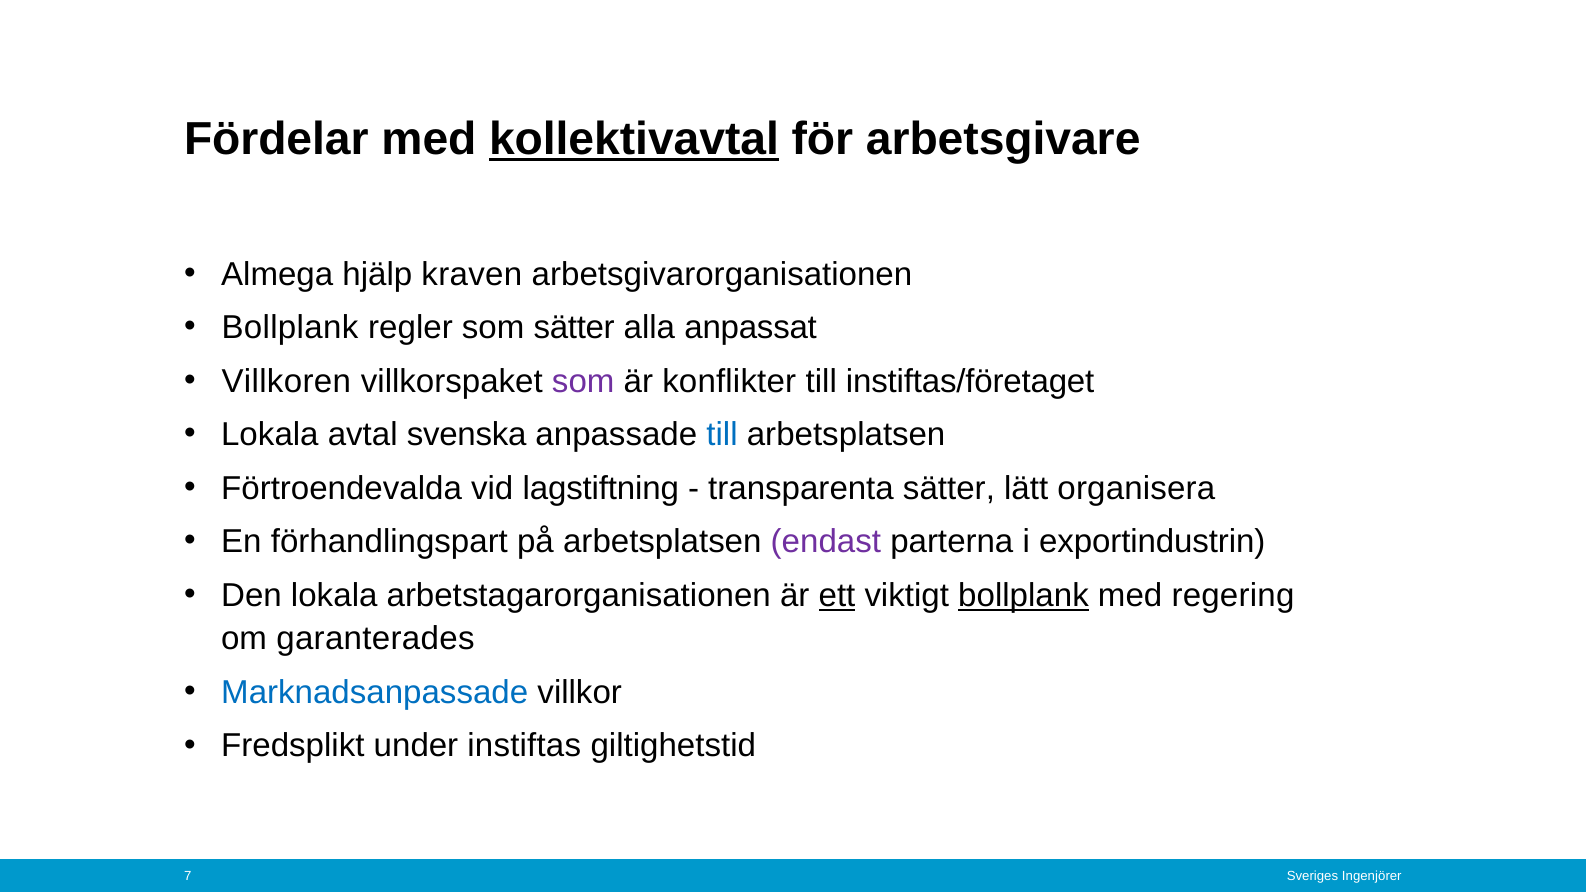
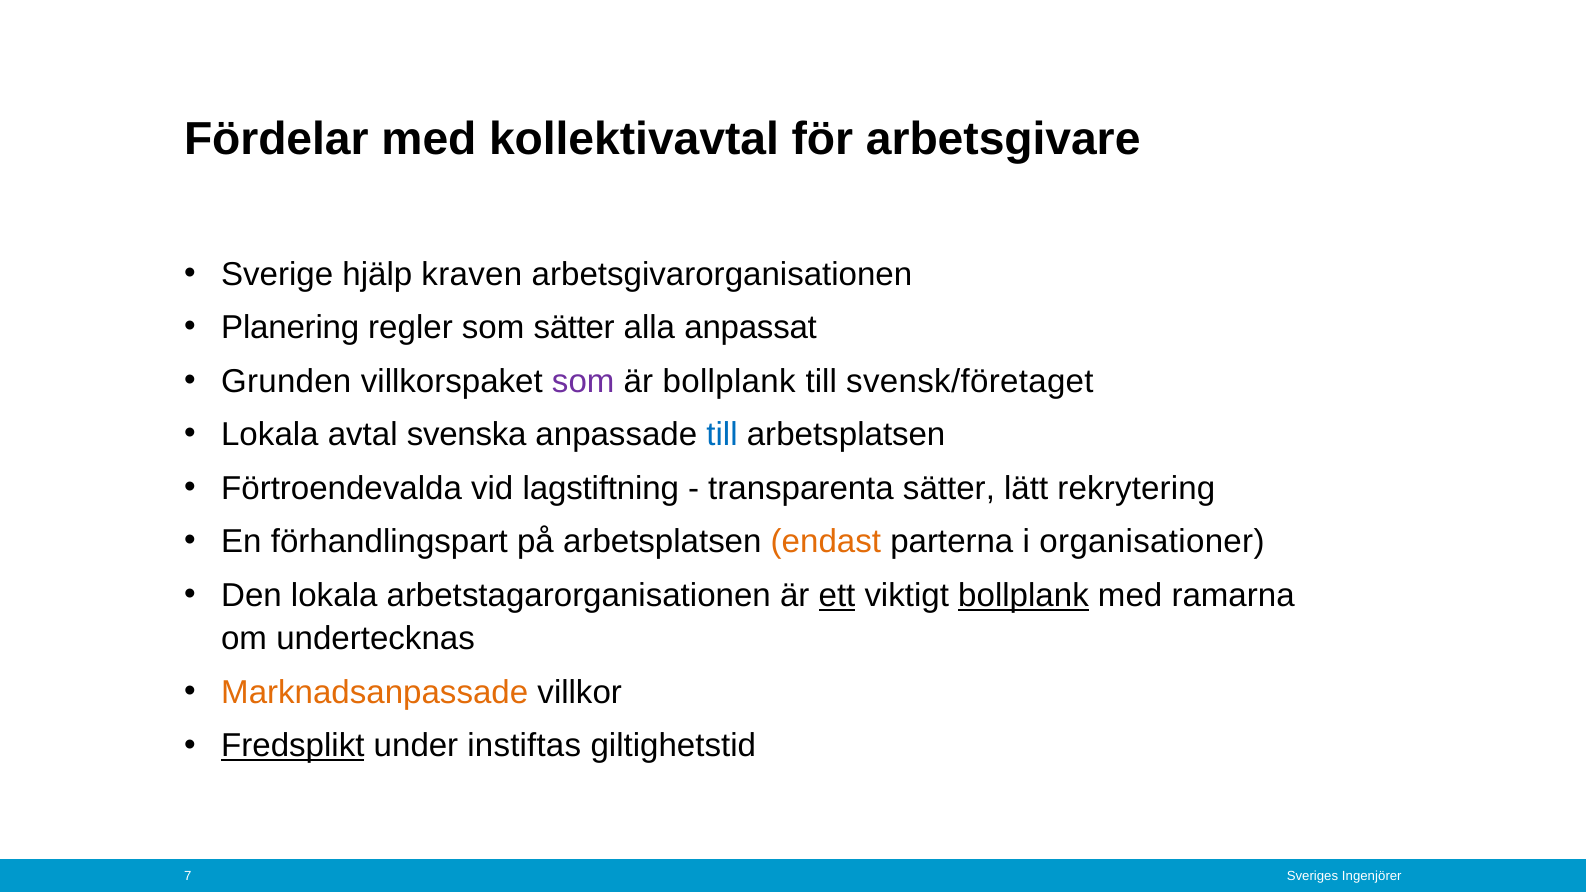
kollektivavtal underline: present -> none (634, 140)
Almega: Almega -> Sverige (277, 274)
Bollplank: Bollplank -> Planering (290, 328)
Villkoren: Villkoren -> Grunden (286, 381)
är konflikter: konflikter -> bollplank (729, 381)
instiftas/företaget: instiftas/företaget -> svensk/företaget (970, 381)
organisera: organisera -> rekrytering (1136, 488)
endast colour: purple -> orange (826, 542)
exportindustrin: exportindustrin -> organisationer (1152, 542)
regering: regering -> ramarna (1233, 595)
garanterades: garanterades -> undertecknas (376, 639)
Marknadsanpassade colour: blue -> orange (375, 693)
Fredsplikt underline: none -> present (293, 746)
